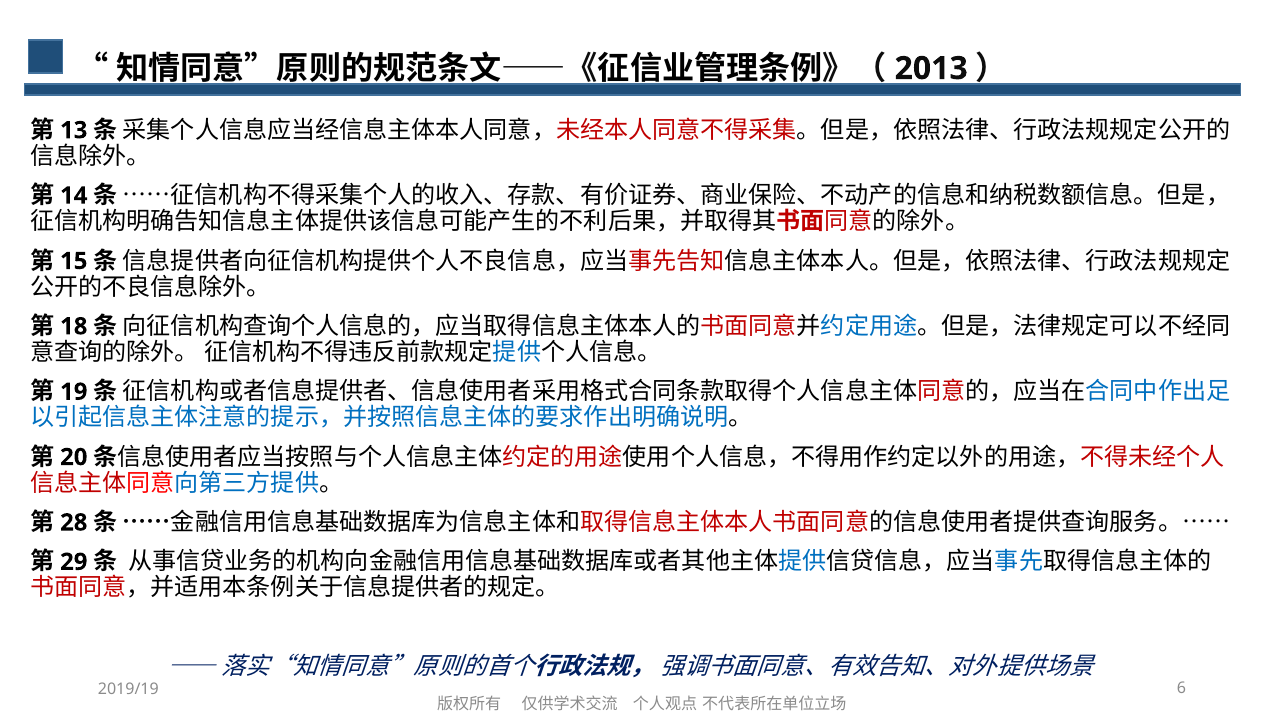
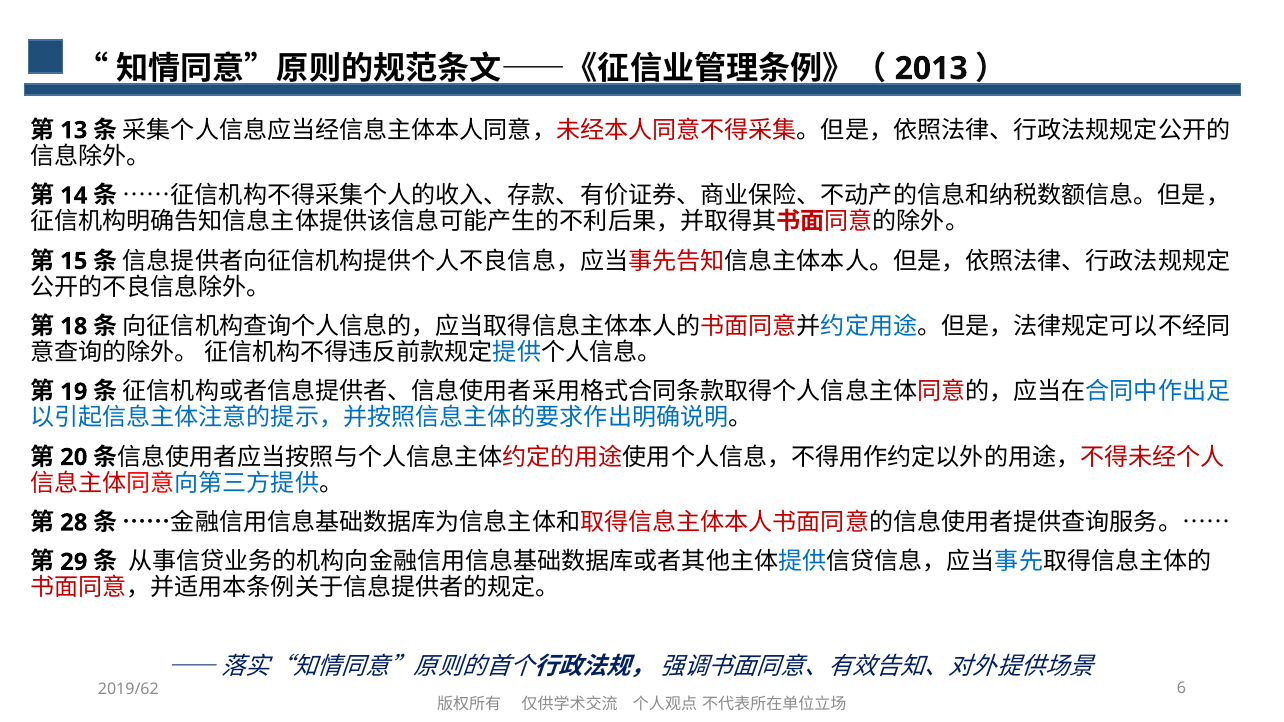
2019/19: 2019/19 -> 2019/62 (128, 690)
